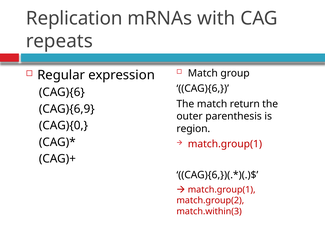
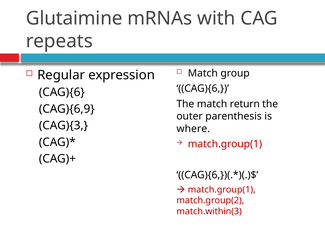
Replication: Replication -> Glutaimine (74, 18)
CAG){0: CAG){0 -> CAG){3 (63, 125)
region: region -> where (193, 129)
